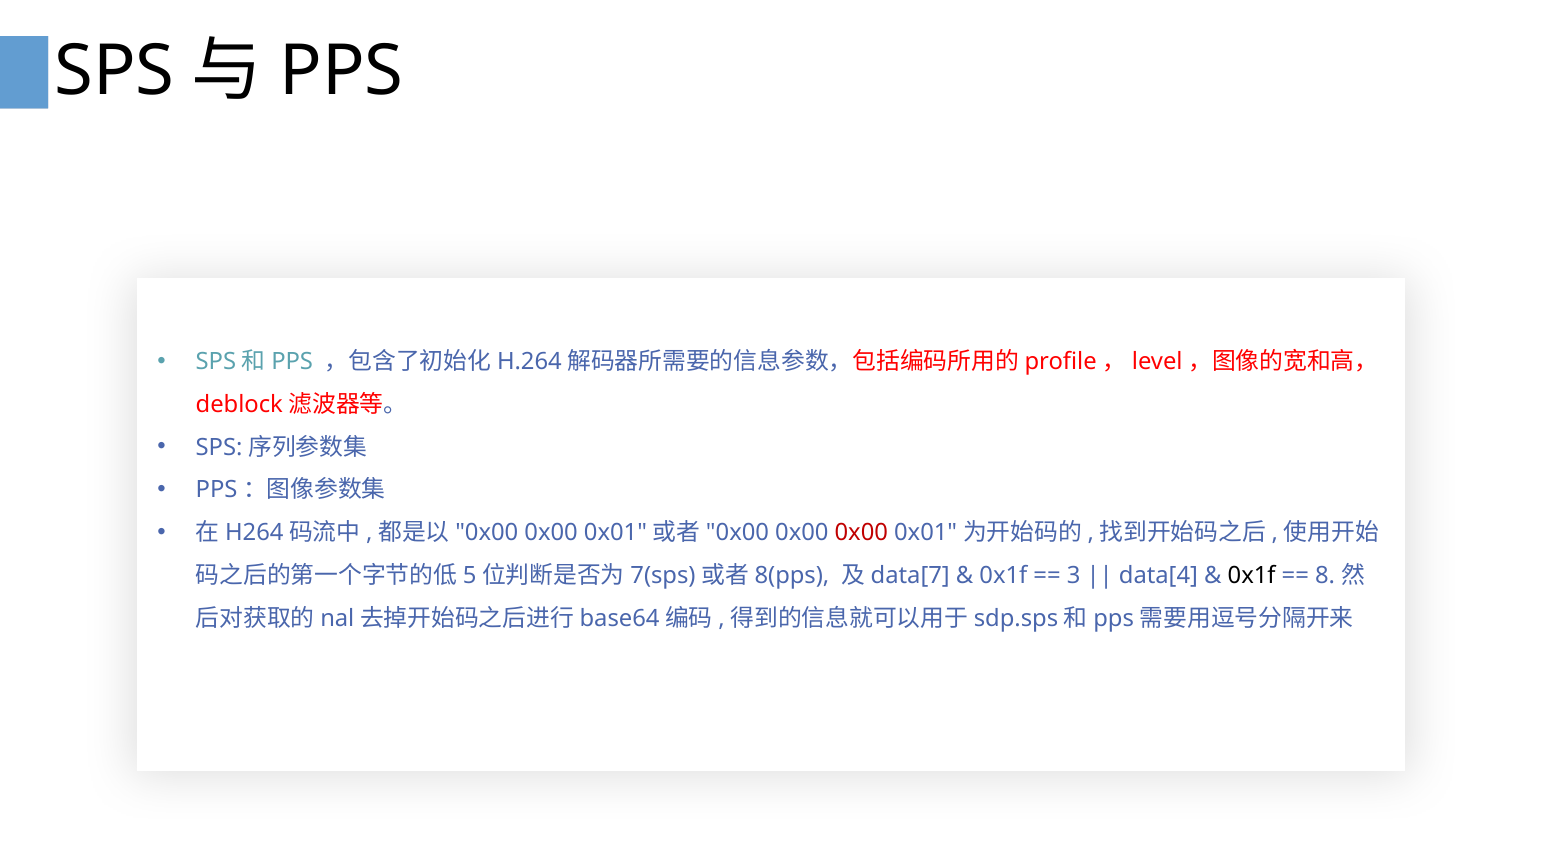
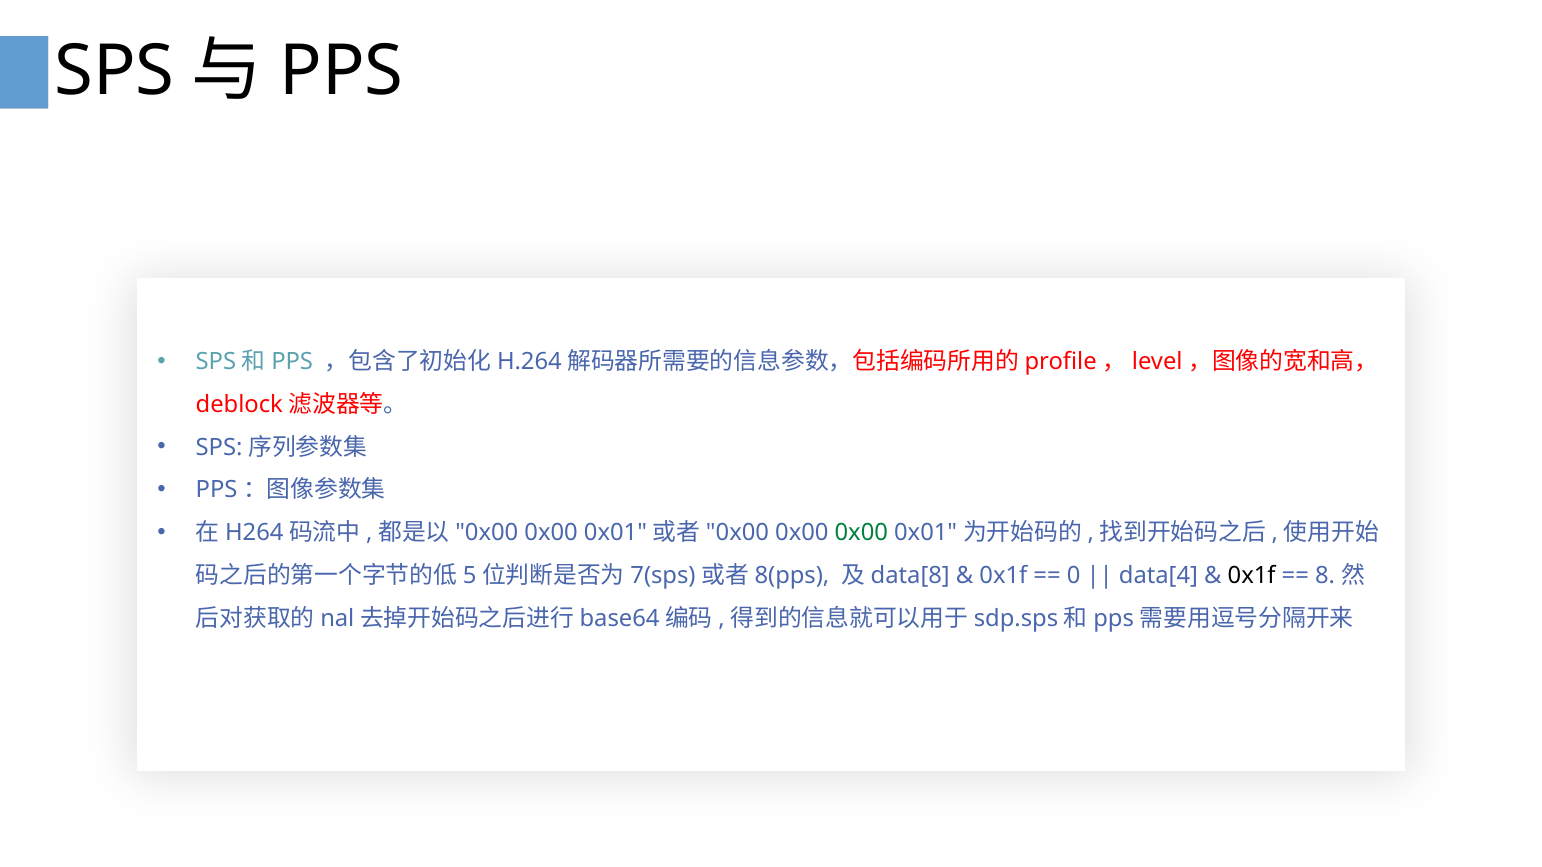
0x00 colour: red -> green (861, 533)
data[7: data[7 -> data[8 (910, 576)
3: 3 -> 0 (1074, 576)
